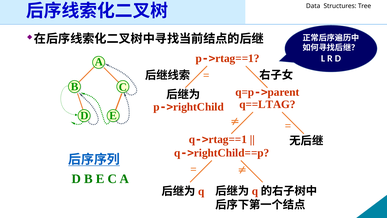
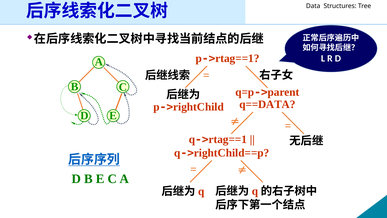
q==LTAG: q==LTAG -> q==DATA (267, 104)
